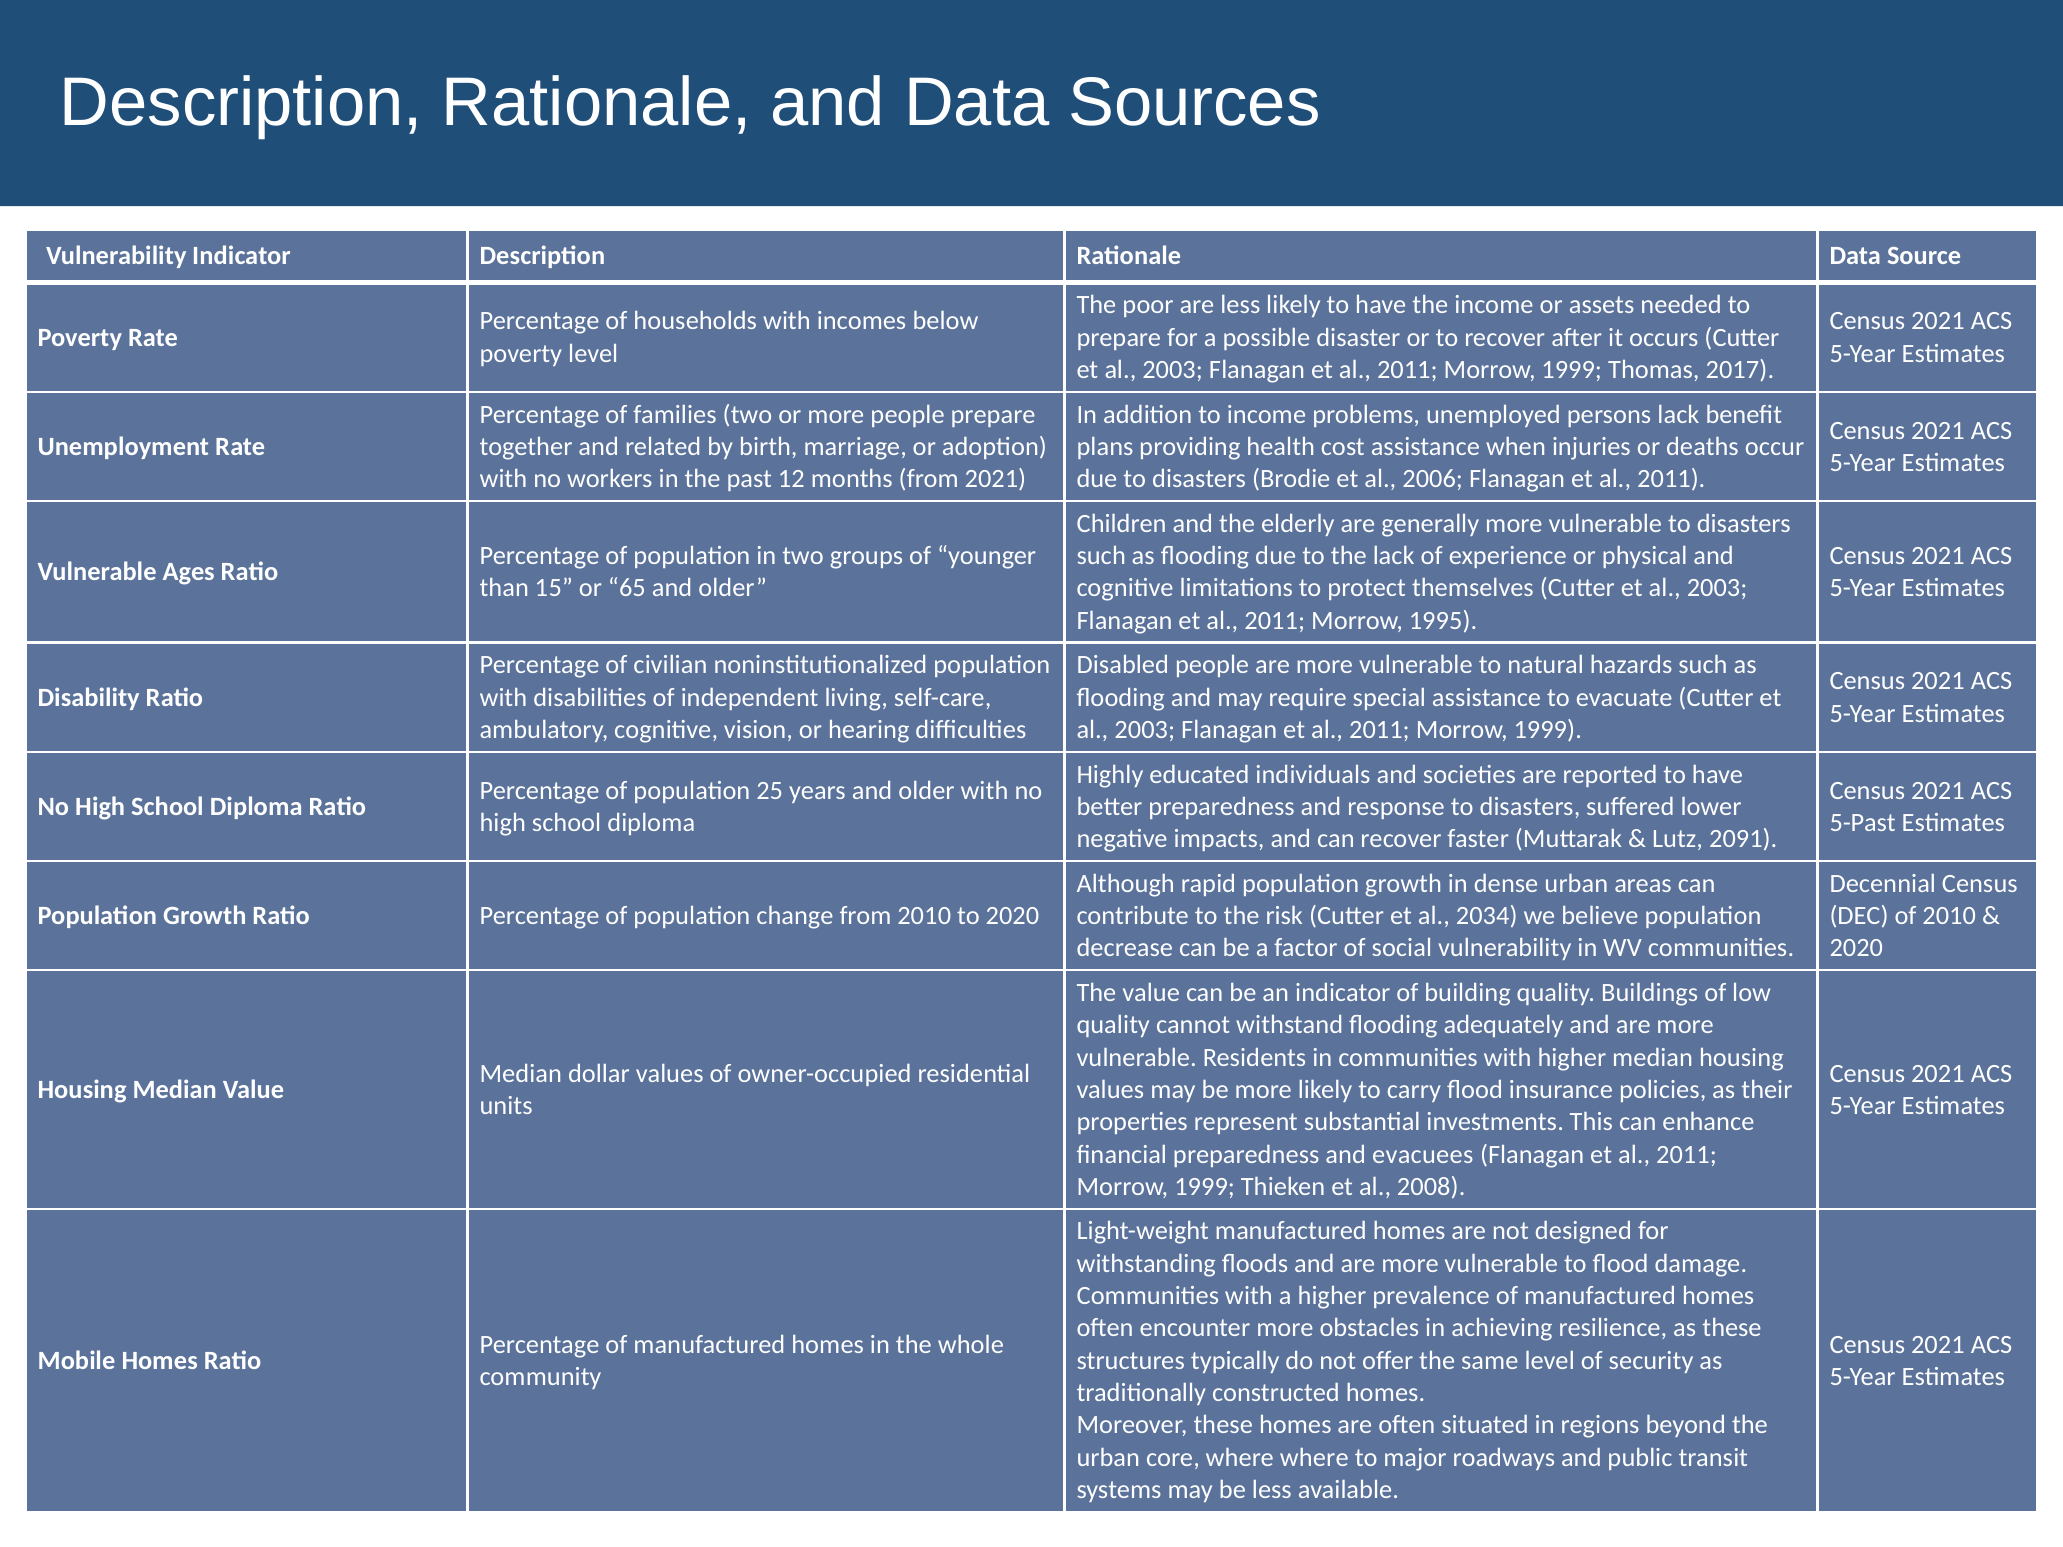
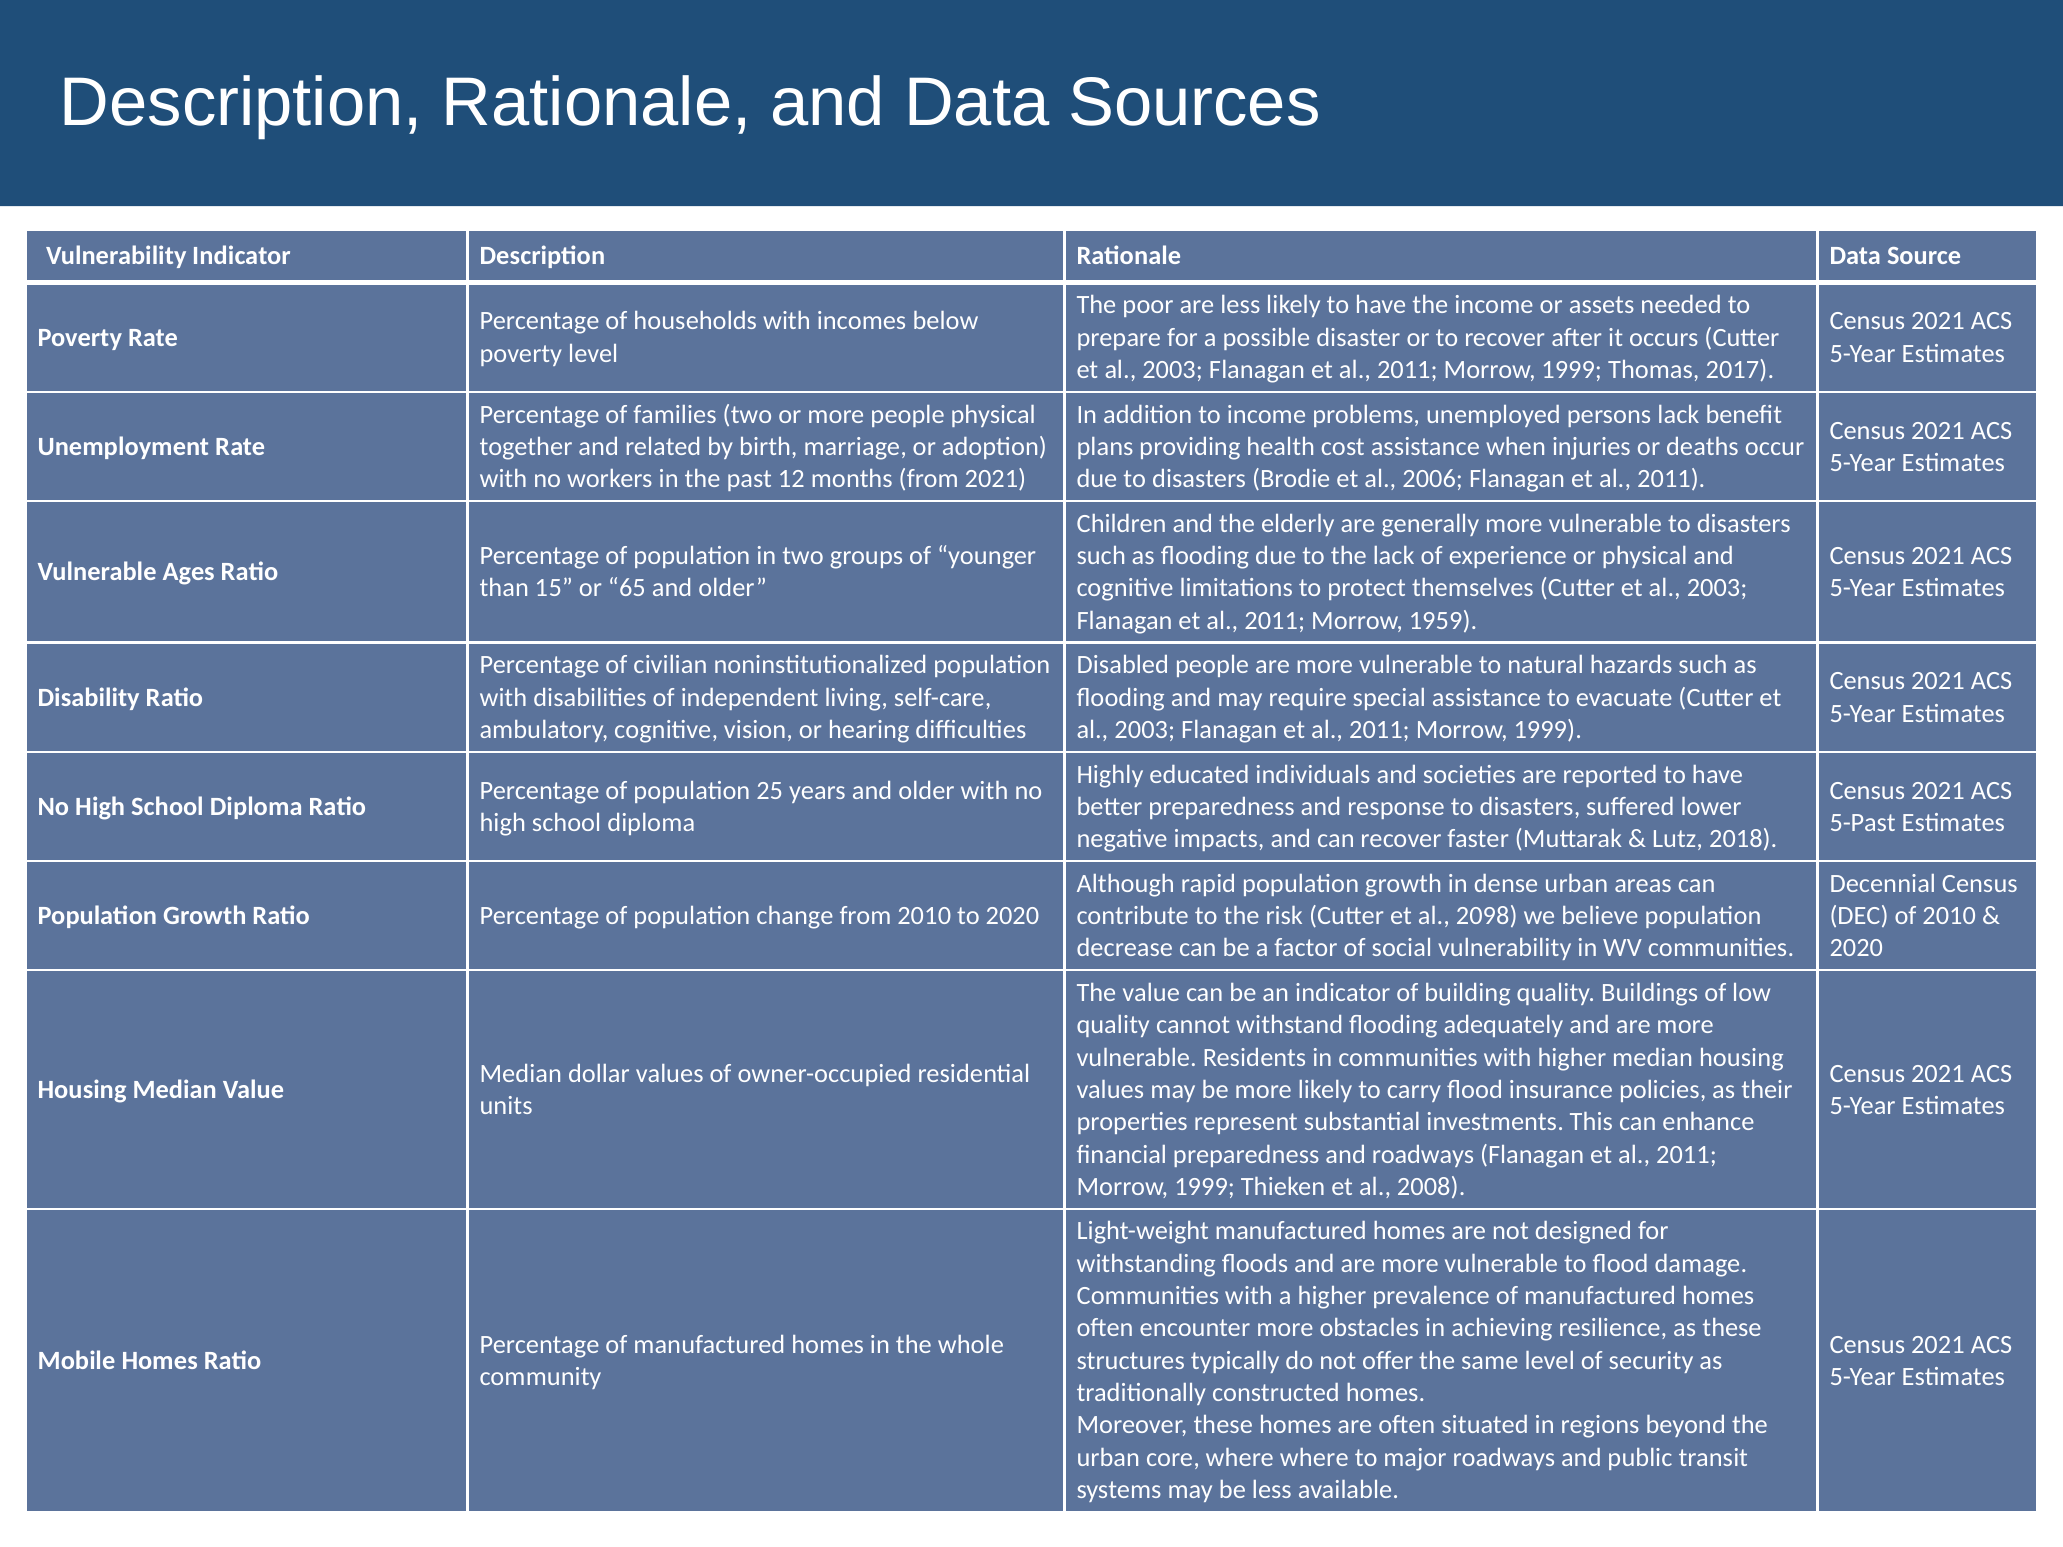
people prepare: prepare -> physical (993, 414)
1995: 1995 -> 1959 (1443, 621)
2091: 2091 -> 2018 (1743, 839)
2034: 2034 -> 2098 (1487, 916)
and evacuees: evacuees -> roadways (1423, 1155)
